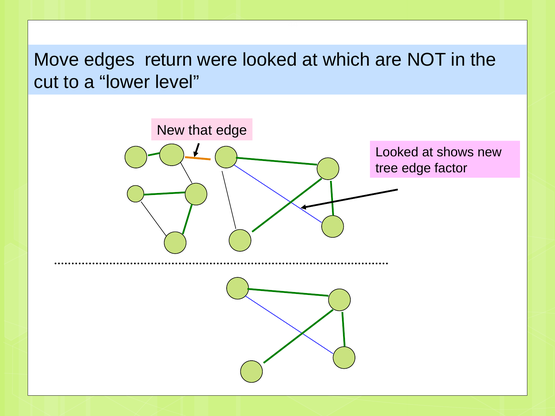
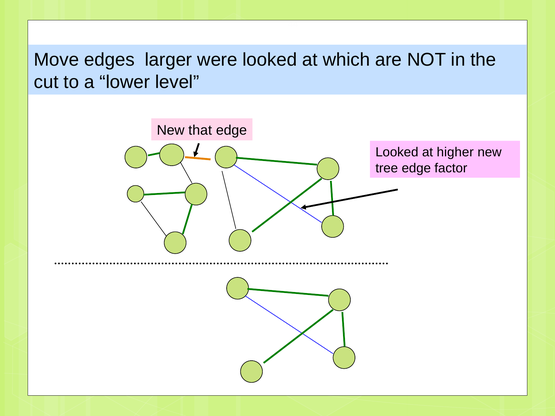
return: return -> larger (168, 60)
shows: shows -> higher (455, 152)
